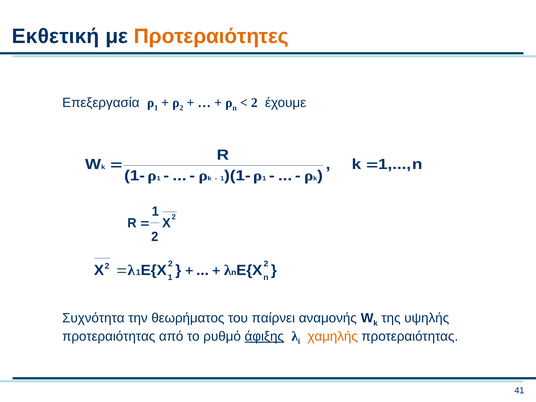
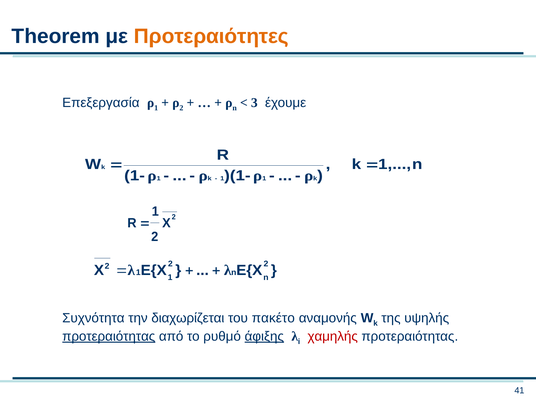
Εκθετική: Εκθετική -> Theorem (56, 36)
2: 2 -> 3 (254, 103)
θεωρήματος: θεωρήματος -> διαχωρίζεται (188, 318)
παίρνει: παίρνει -> πακέτο (273, 318)
προτεραιότητας underline: none -> present (109, 336)
χαμηλής colour: orange -> red (333, 336)
